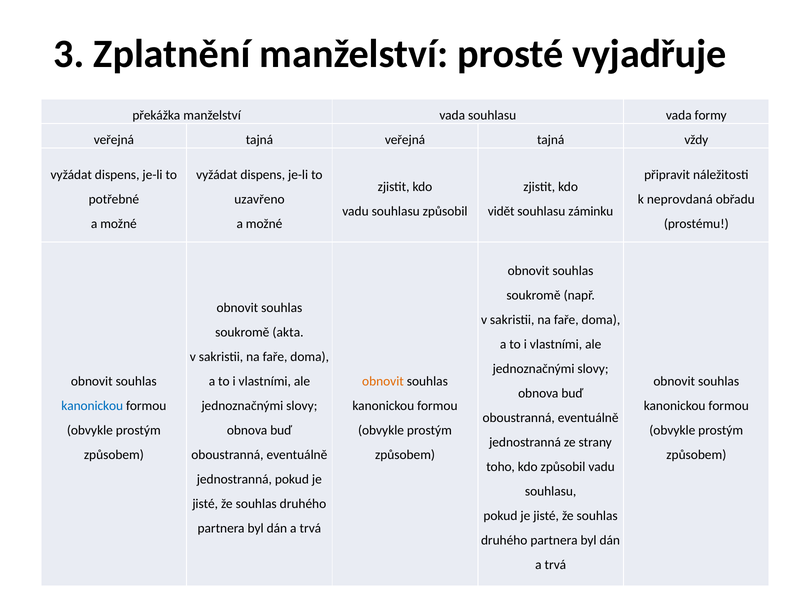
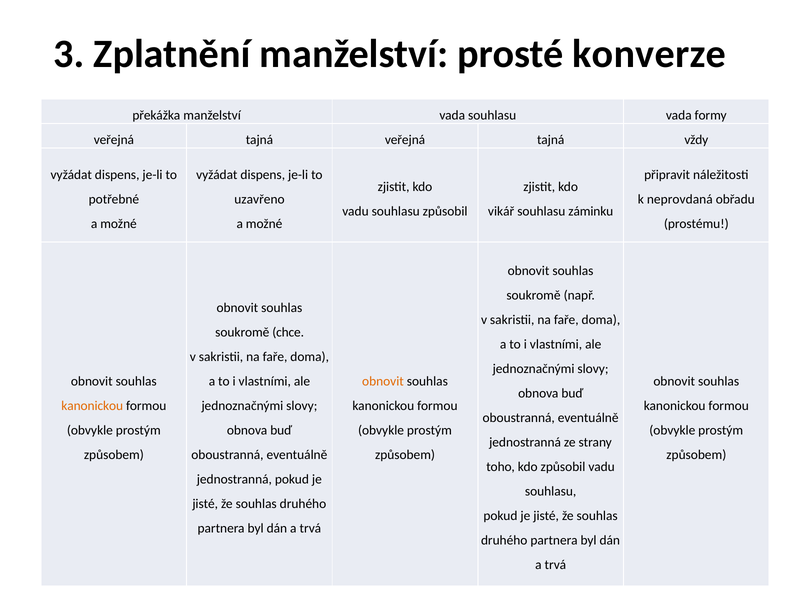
vyjadřuje: vyjadřuje -> konverze (649, 54)
vidět: vidět -> vikář (501, 211)
akta: akta -> chce (288, 332)
kanonickou colour: blue -> orange (92, 406)
